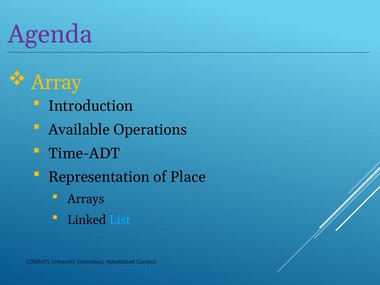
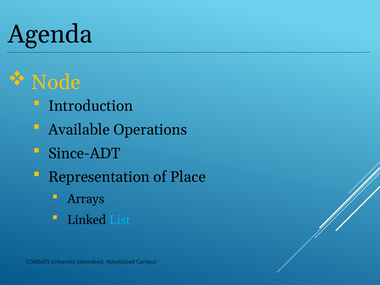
Agenda colour: purple -> black (50, 34)
Array: Array -> Node (56, 82)
Time-ADT: Time-ADT -> Since-ADT (84, 153)
